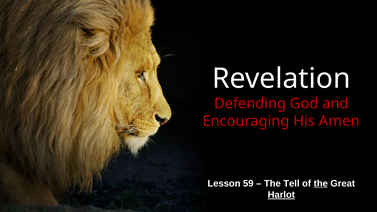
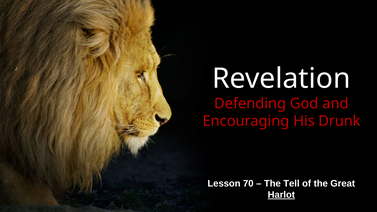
Amen: Amen -> Drunk (339, 121)
59: 59 -> 70 (248, 184)
the underline: present -> none (321, 184)
